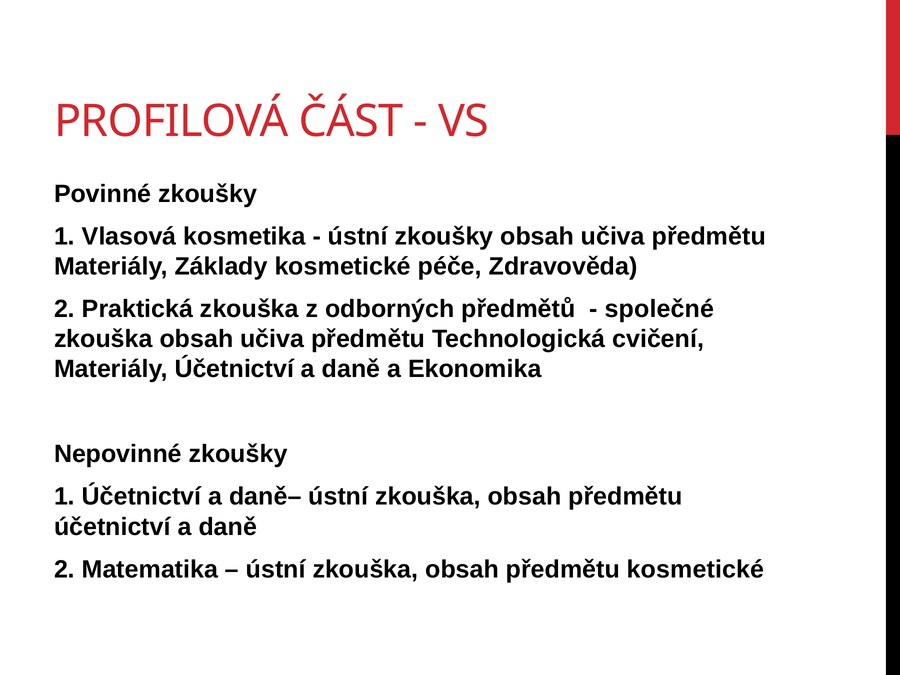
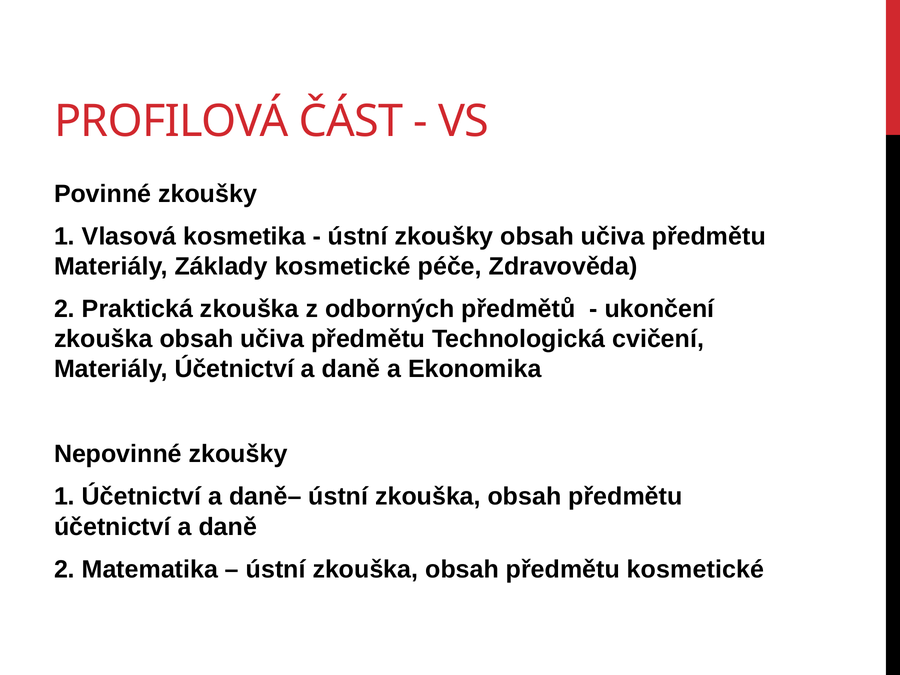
společné: společné -> ukončení (659, 309)
